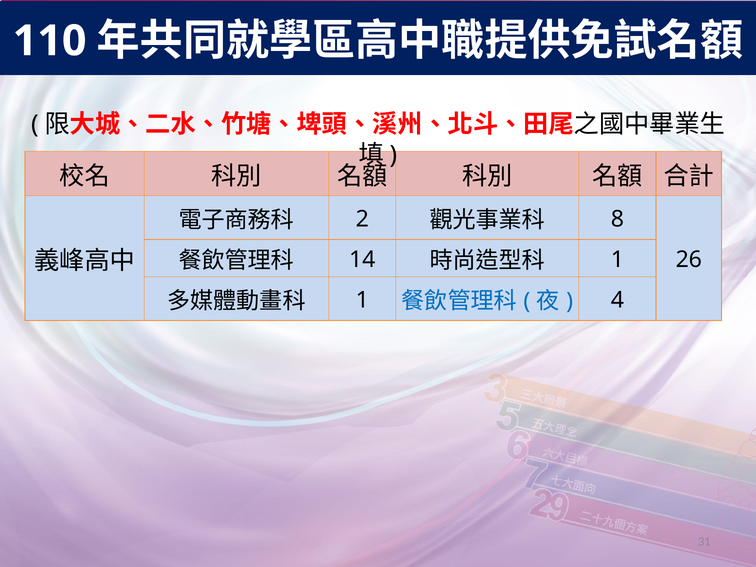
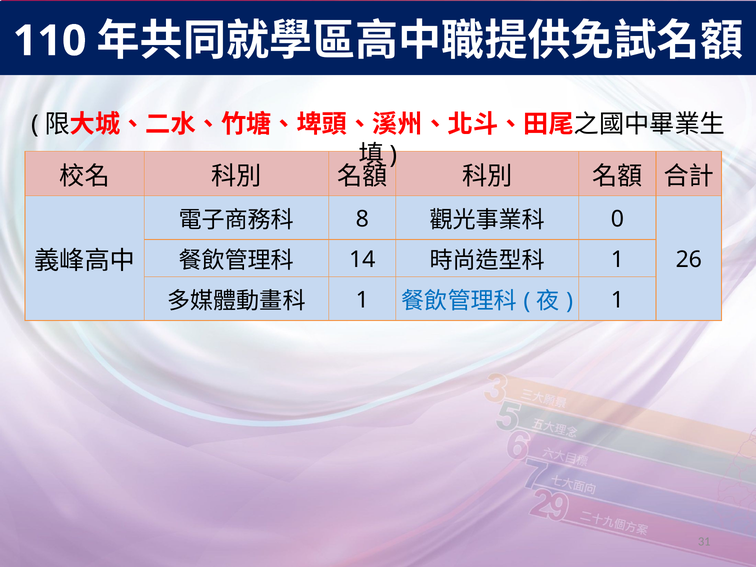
2: 2 -> 8 (362, 219)
8: 8 -> 0 (617, 219)
4: 4 -> 1 (617, 300)
